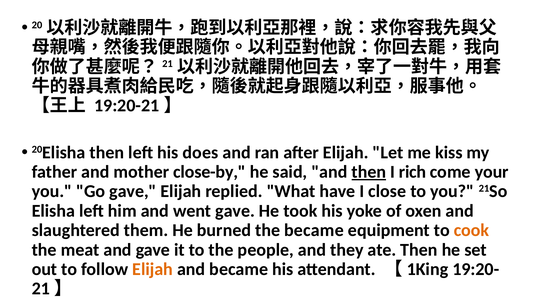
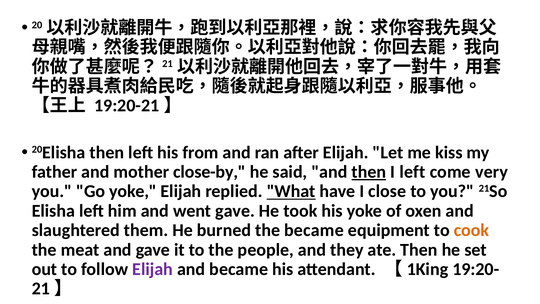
does: does -> from (201, 152)
I rich: rich -> left (412, 172)
your: your -> very (492, 172)
Go gave: gave -> yoke (133, 191)
What underline: none -> present (291, 191)
Elijah colour: orange -> purple (153, 269)
